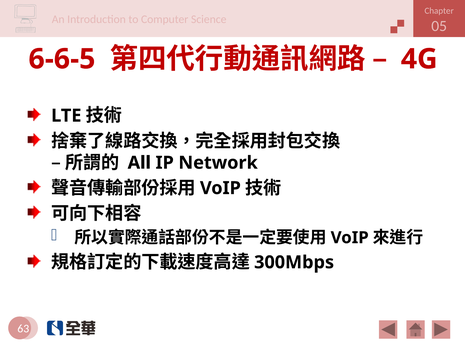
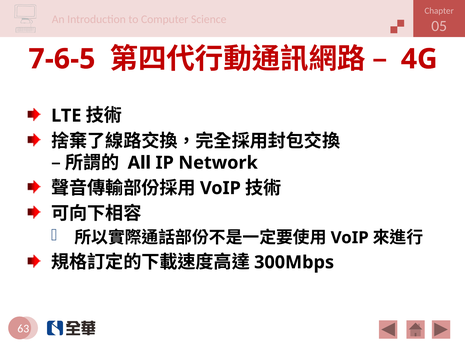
6-6-5: 6-6-5 -> 7-6-5 (62, 59)
